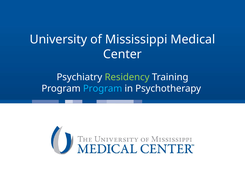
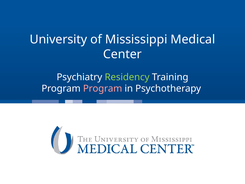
Program colour: light blue -> pink (103, 88)
